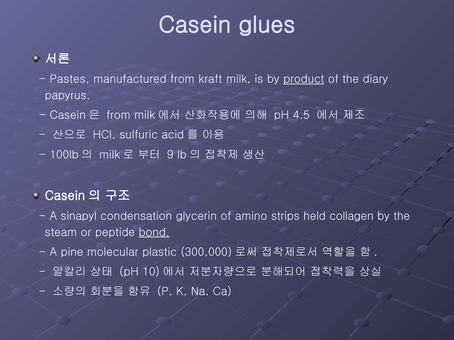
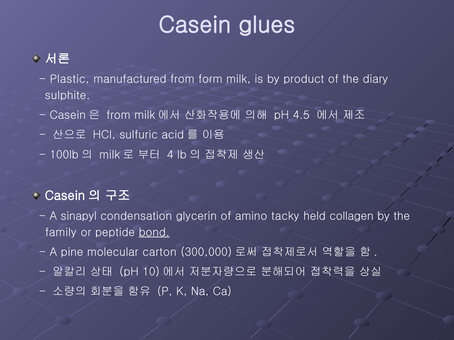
Pastes: Pastes -> Plastic (70, 79)
kraft: kraft -> form (210, 79)
product underline: present -> none (304, 79)
papyrus: papyrus -> sulphite (67, 96)
9: 9 -> 4 (170, 155)
strips: strips -> tacky (285, 216)
steam: steam -> family (61, 233)
plastic: plastic -> carton (159, 252)
